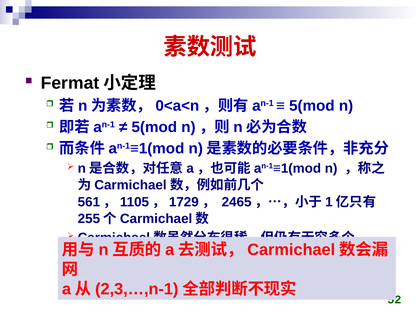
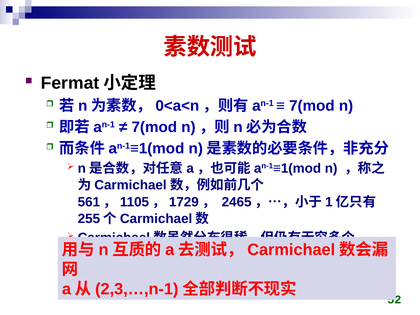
5(mod: 5(mod -> 7(mod (312, 106)
5(mod: 5(mod -> 7(mod (154, 127)
